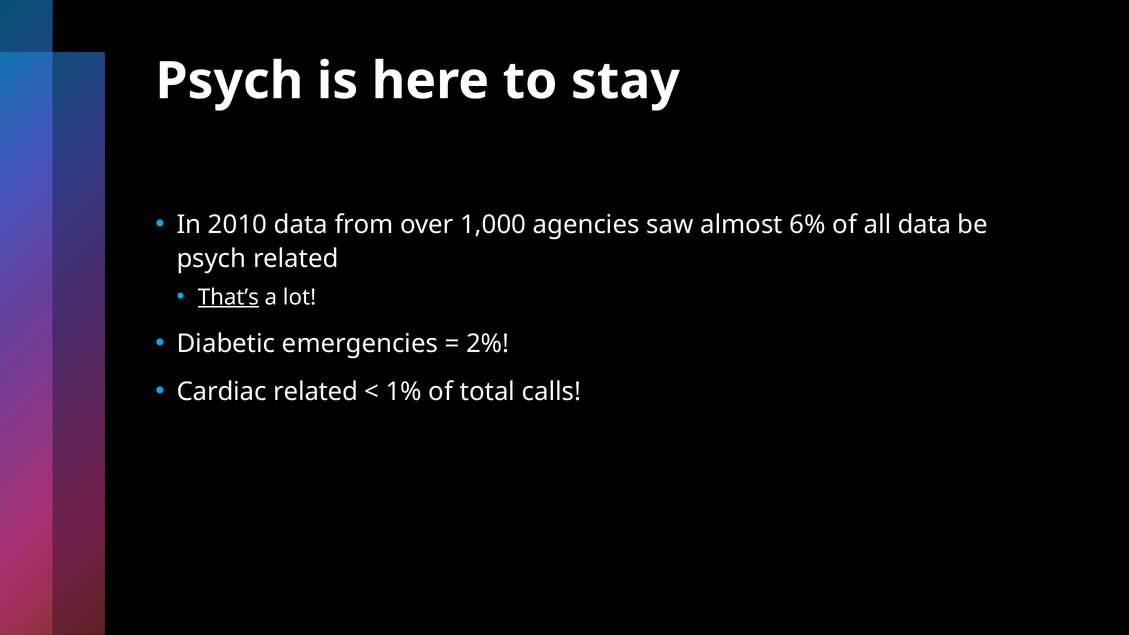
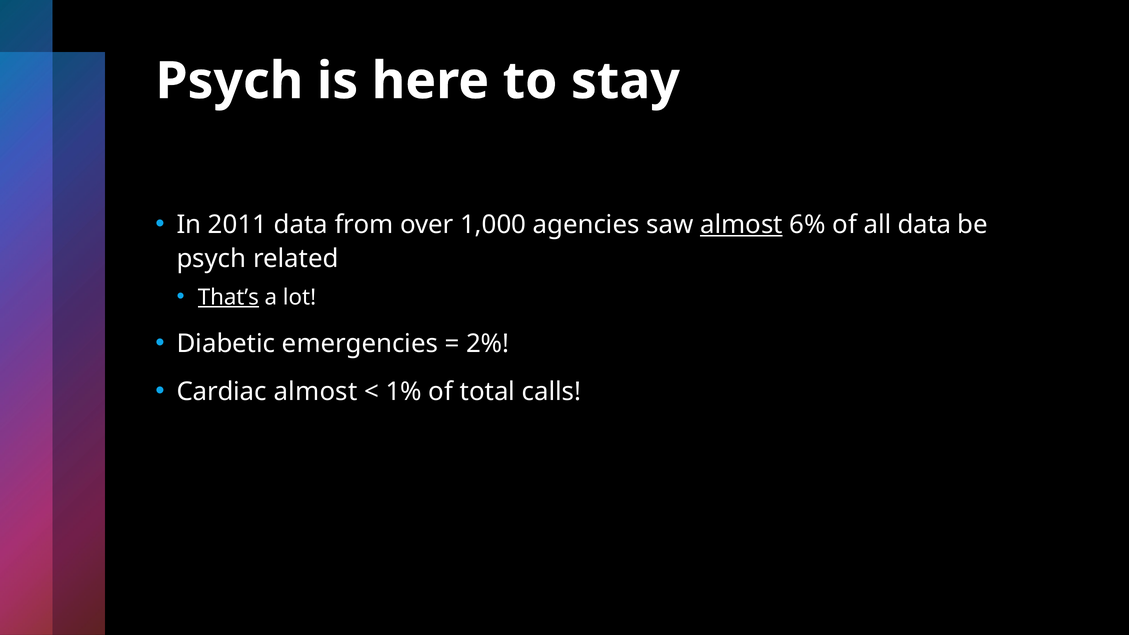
2010: 2010 -> 2011 (238, 225)
almost underline: none -> present (741, 225)
Cardiac related: related -> almost (316, 392)
